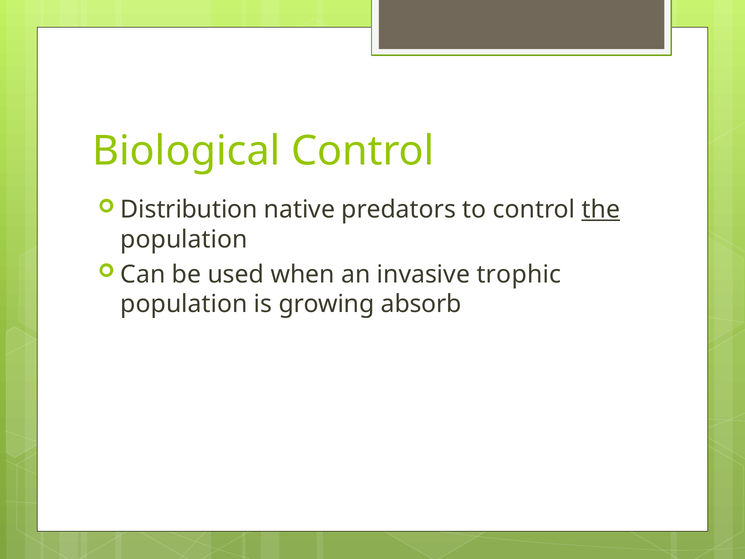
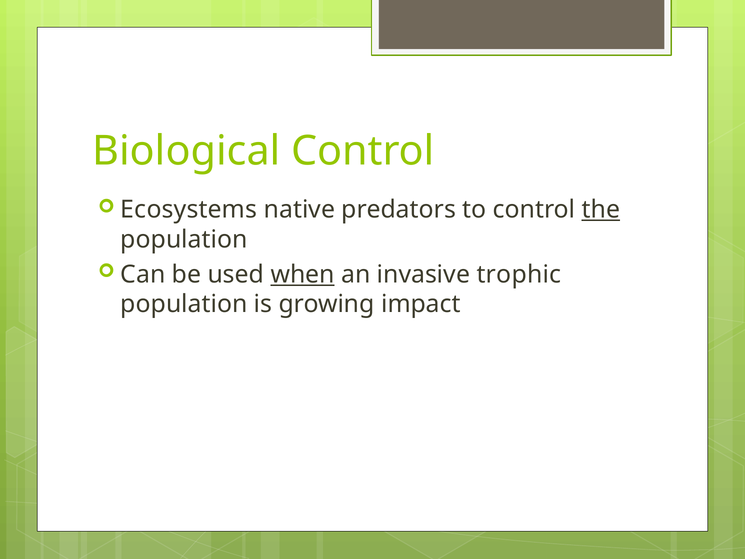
Distribution: Distribution -> Ecosystems (189, 210)
when underline: none -> present (303, 274)
absorb: absorb -> impact (421, 304)
